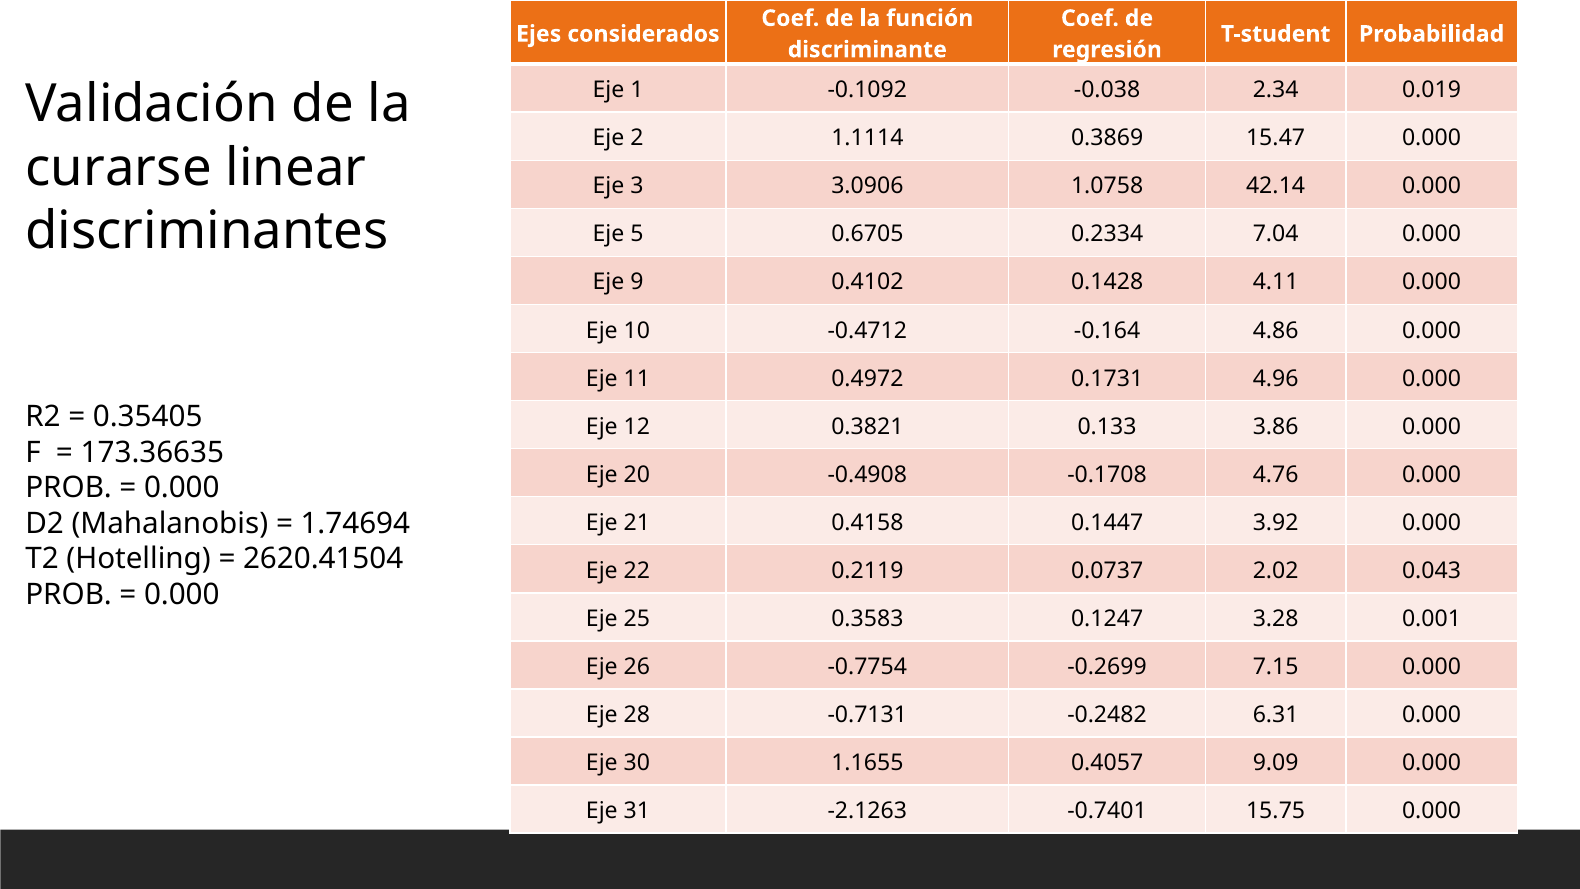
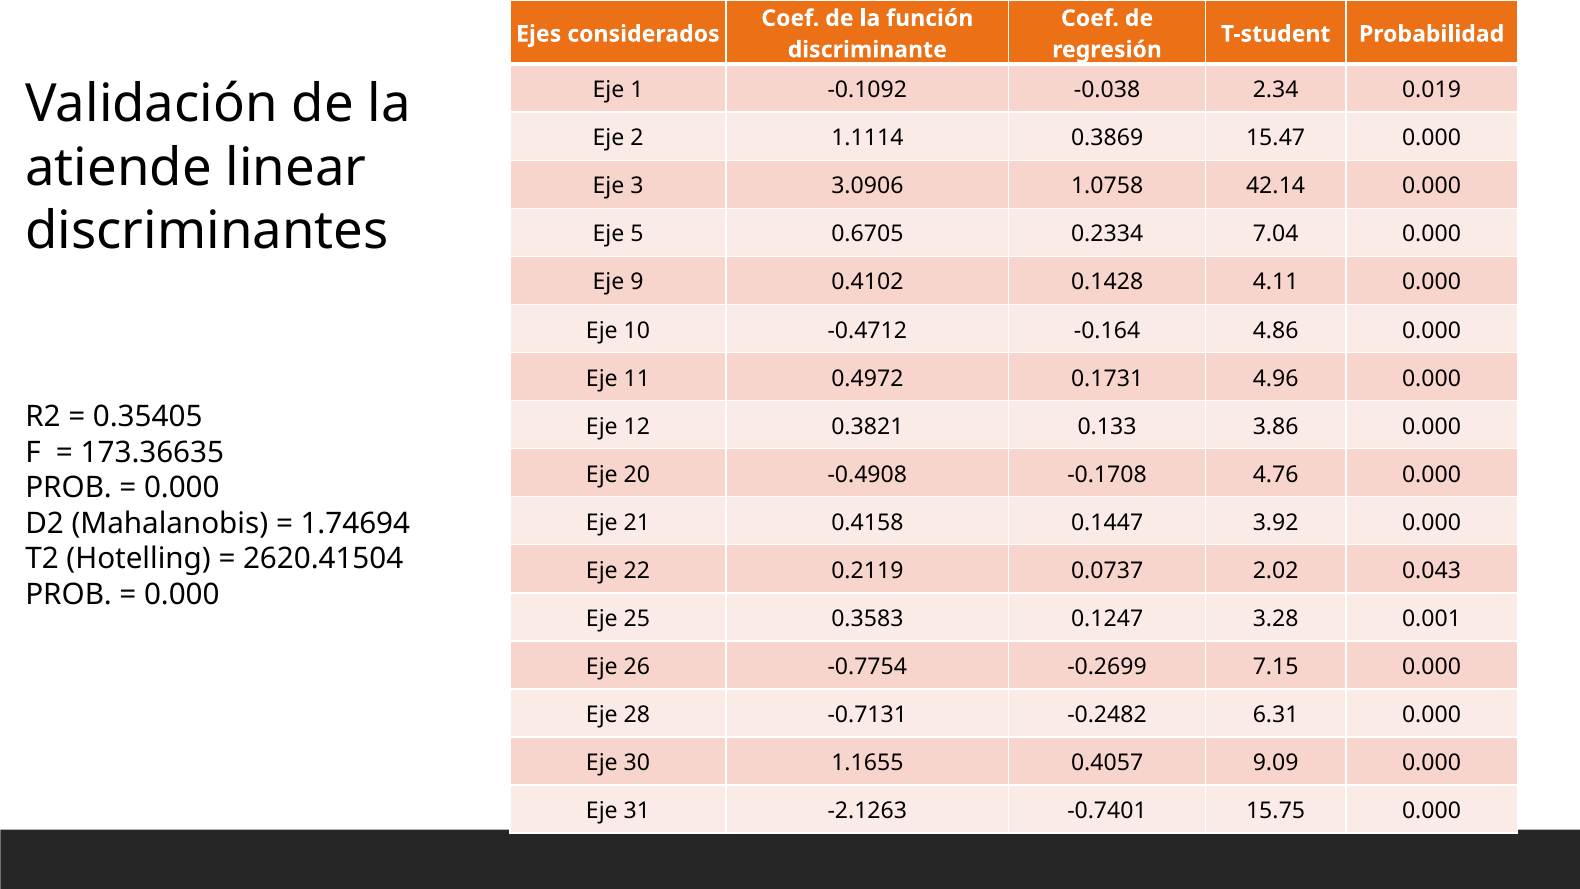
curarse: curarse -> atiende (119, 168)
